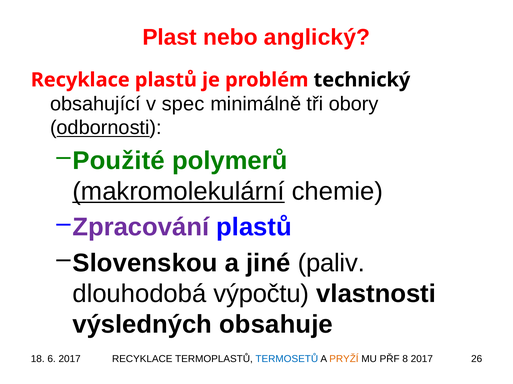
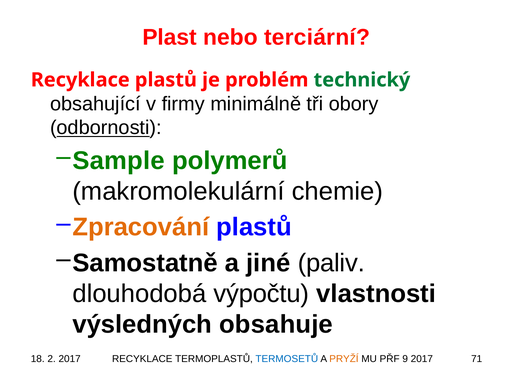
anglický: anglický -> terciární (317, 37)
technický colour: black -> green (362, 80)
spec: spec -> firmy (183, 104)
Použité: Použité -> Sample (119, 161)
makromolekulární underline: present -> none (179, 192)
Zpracování colour: purple -> orange (141, 228)
Slovenskou: Slovenskou -> Samostatně (145, 263)
6: 6 -> 2 (52, 360)
8: 8 -> 9 (405, 360)
26: 26 -> 71 (477, 360)
